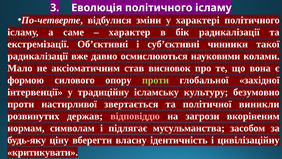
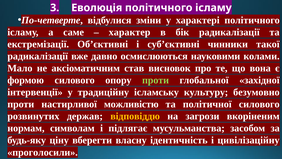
звертається: звертається -> можливістю (131, 104)
політичної виникли: виникли -> силового (259, 104)
відповіддю colour: pink -> yellow (135, 116)
критикувати: критикувати -> проголосили (43, 152)
